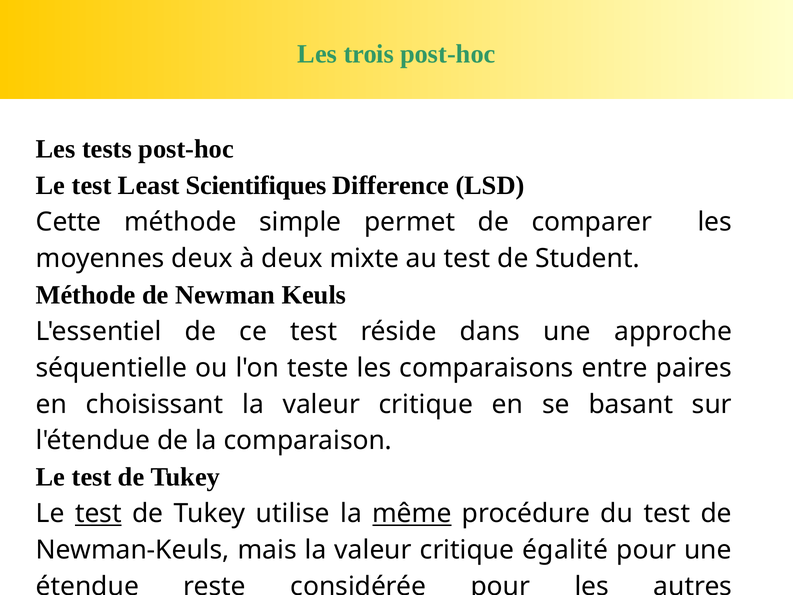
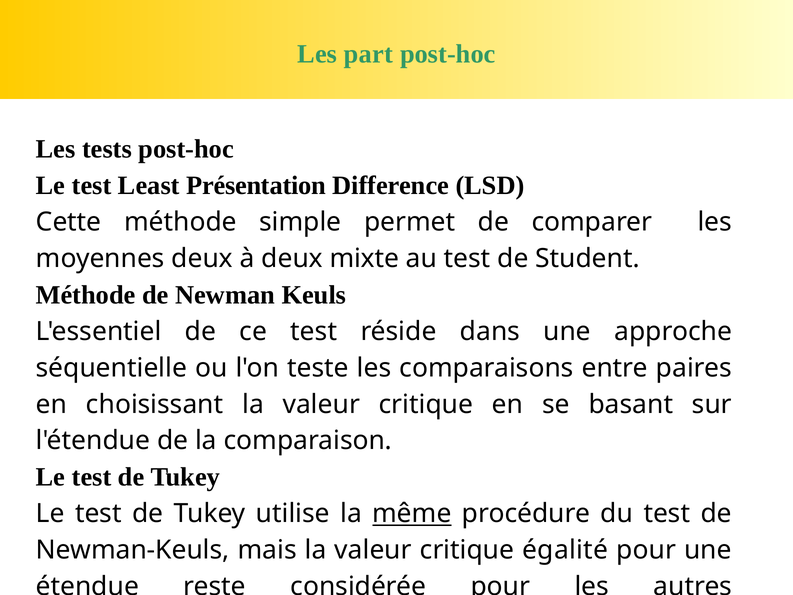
trois: trois -> part (368, 54)
Scientifiques: Scientifiques -> Présentation (256, 185)
test underline: present -> none (98, 513)
